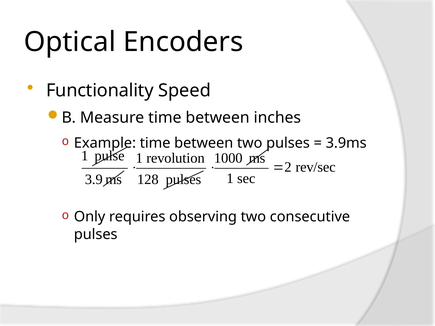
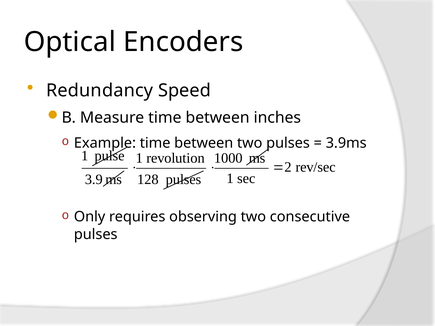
Functionality: Functionality -> Redundancy (100, 90)
